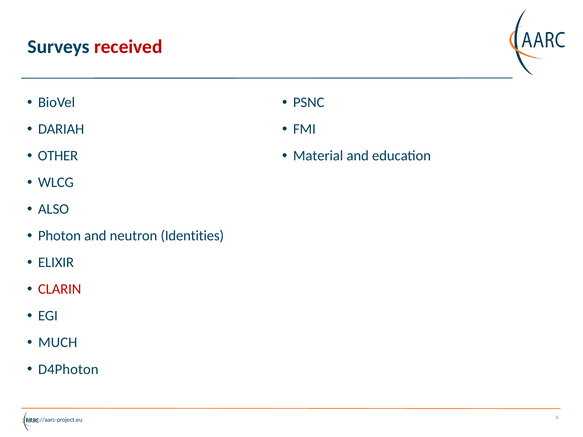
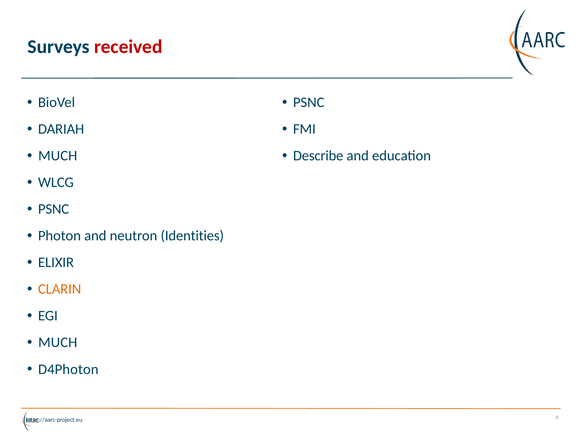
OTHER: OTHER -> MUCH (58, 156)
Material: Material -> Describe (318, 156)
ALSO: ALSO -> PSNC (54, 209)
CLARIN colour: red -> orange (60, 289)
